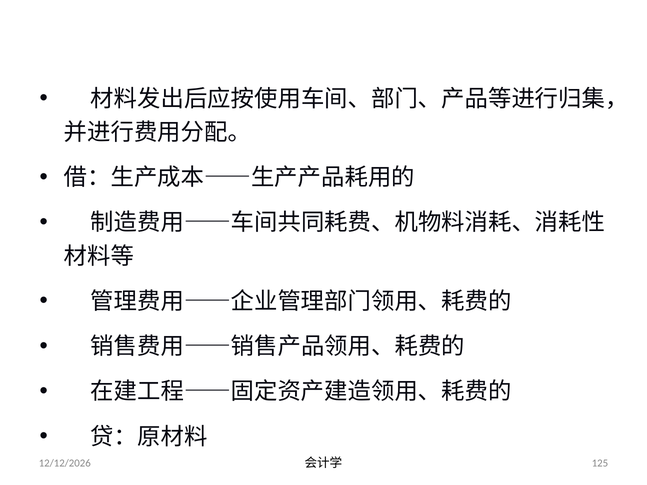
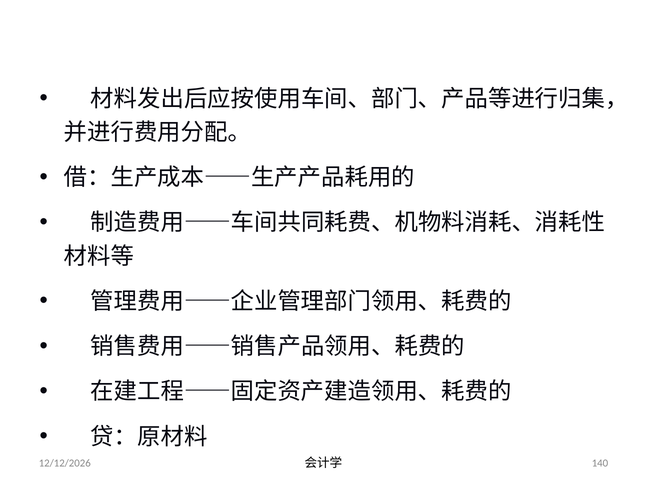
125: 125 -> 140 (600, 463)
